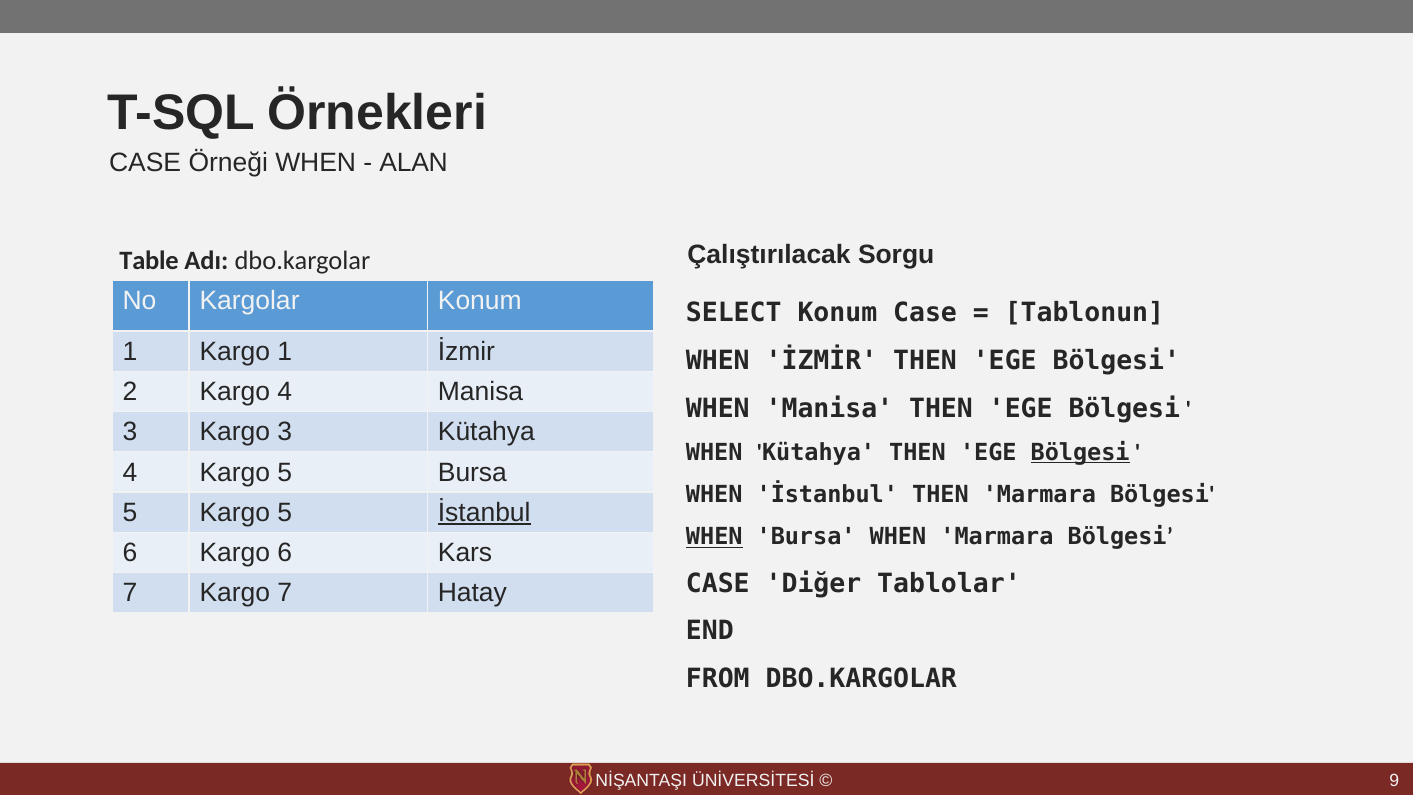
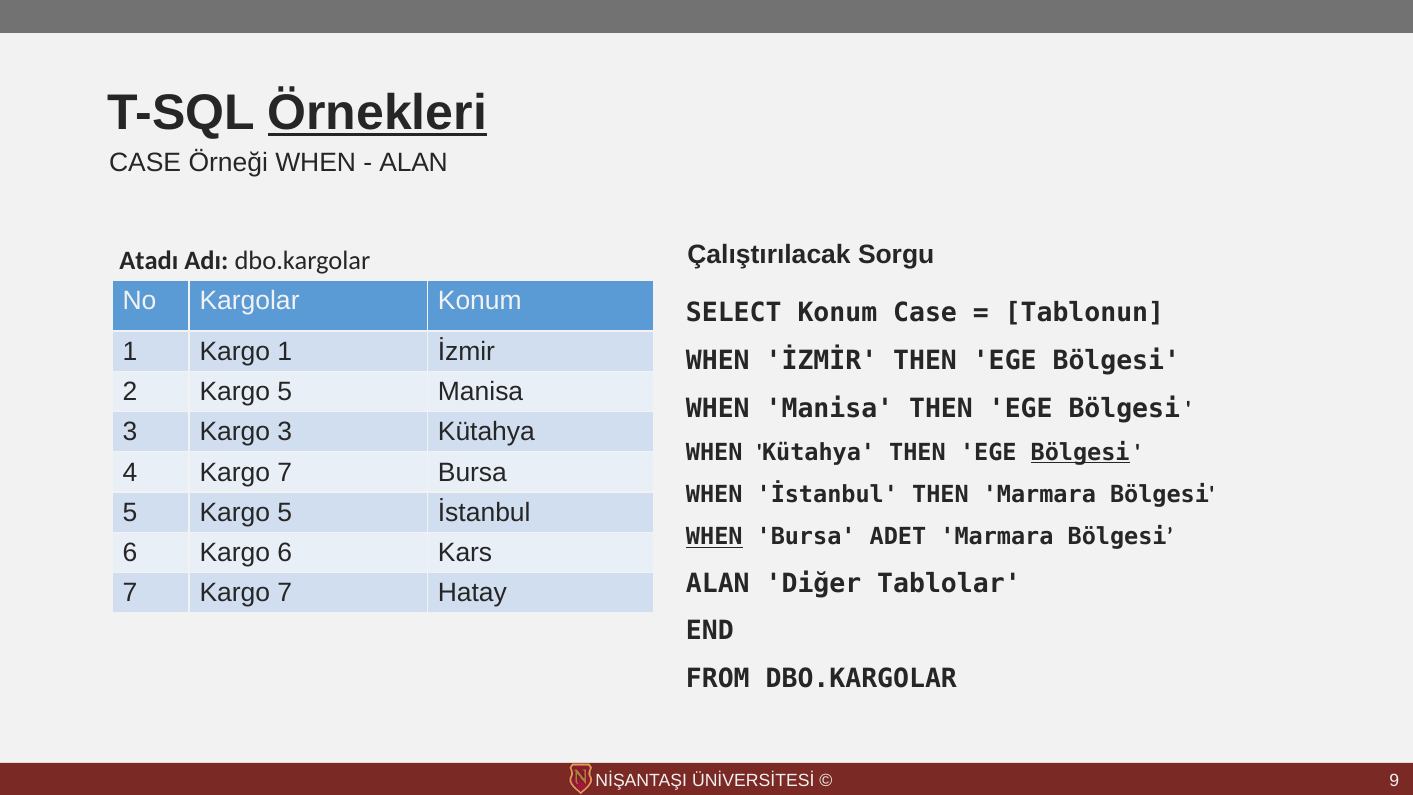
Örnekleri underline: none -> present (377, 113)
Table: Table -> Atadı (149, 260)
2 Kargo 4: 4 -> 5 (285, 392)
4 Kargo 5: 5 -> 7 (285, 472)
İstanbul underline: present -> none (484, 512)
Bursa WHEN: WHEN -> ADET (898, 537)
CASE: CASE -> ALAN (718, 583)
